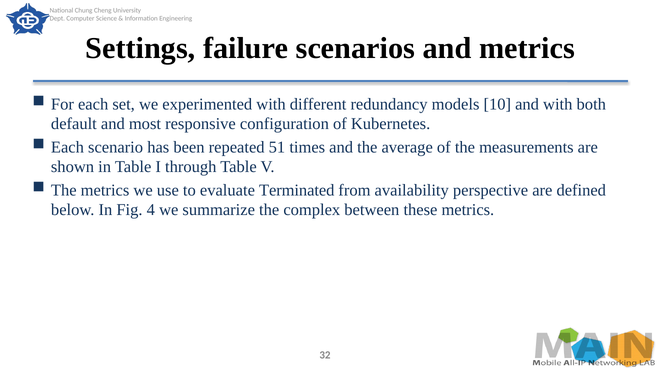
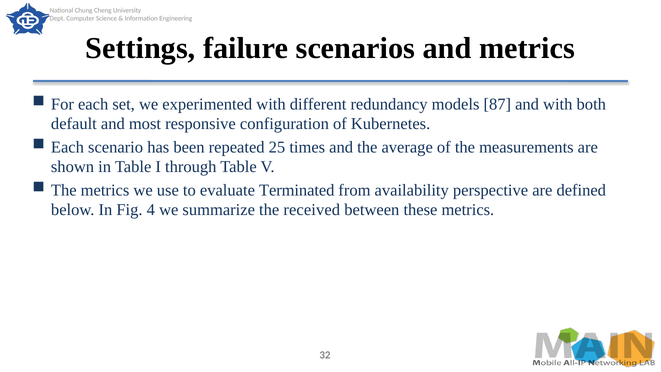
10: 10 -> 87 (497, 104)
51: 51 -> 25 (277, 147)
complex: complex -> received (312, 210)
